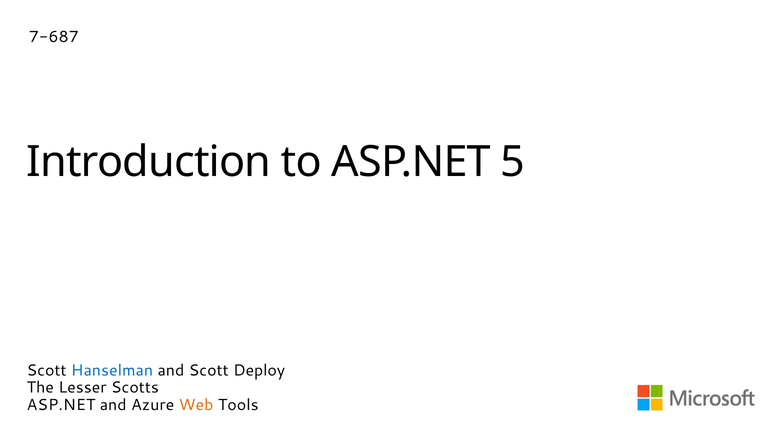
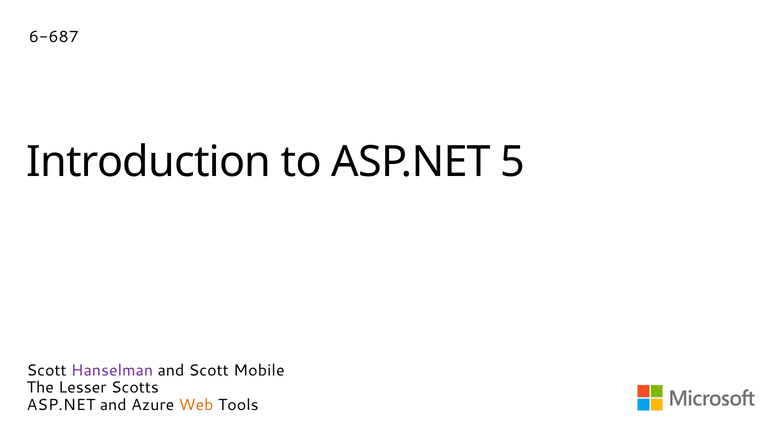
7-687: 7-687 -> 6-687 (54, 37)
Hanselman colour: blue -> purple (112, 371)
Deploy: Deploy -> Mobile (259, 371)
